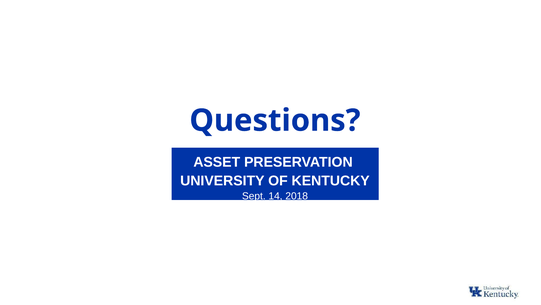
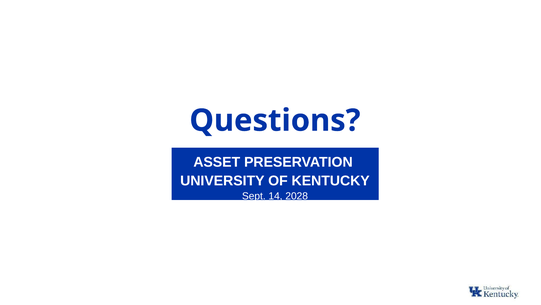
2018: 2018 -> 2028 (297, 196)
